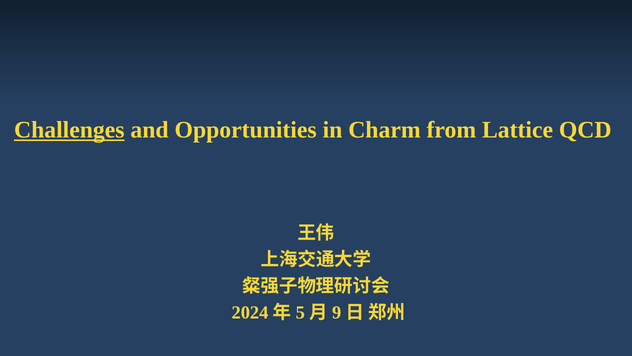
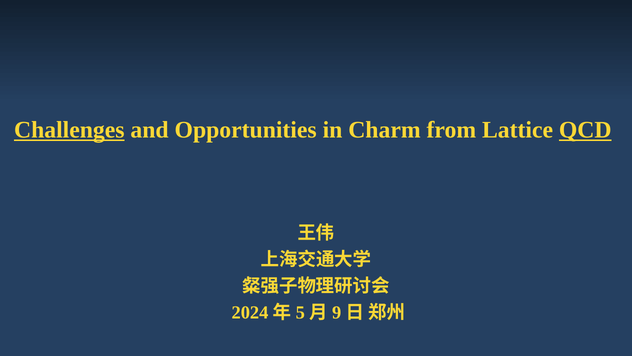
QCD underline: none -> present (585, 130)
